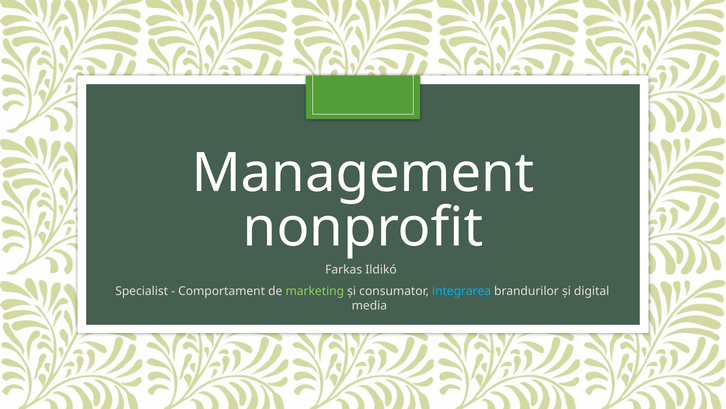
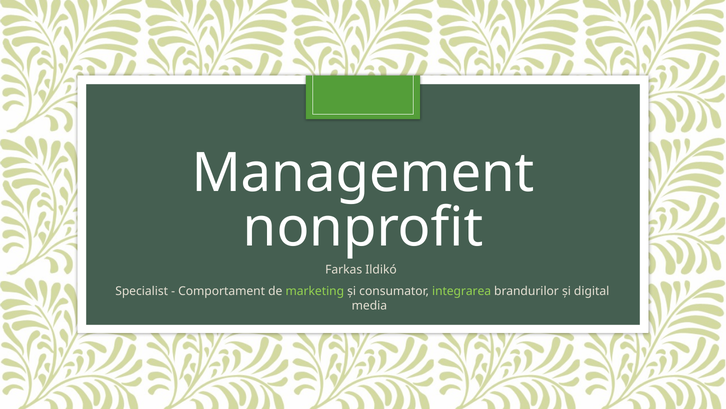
integrarea colour: light blue -> light green (462, 291)
